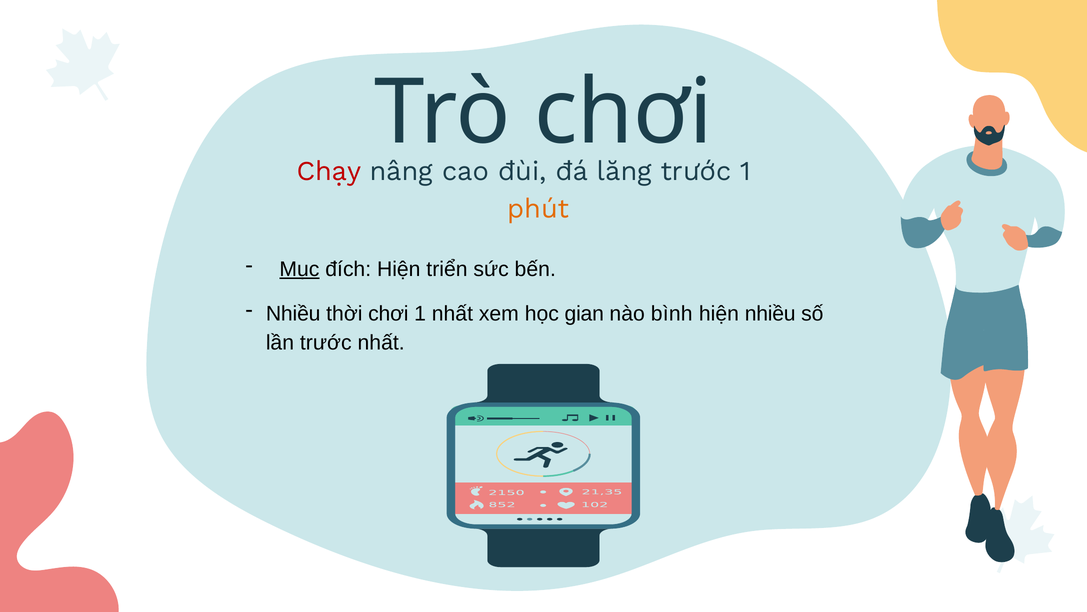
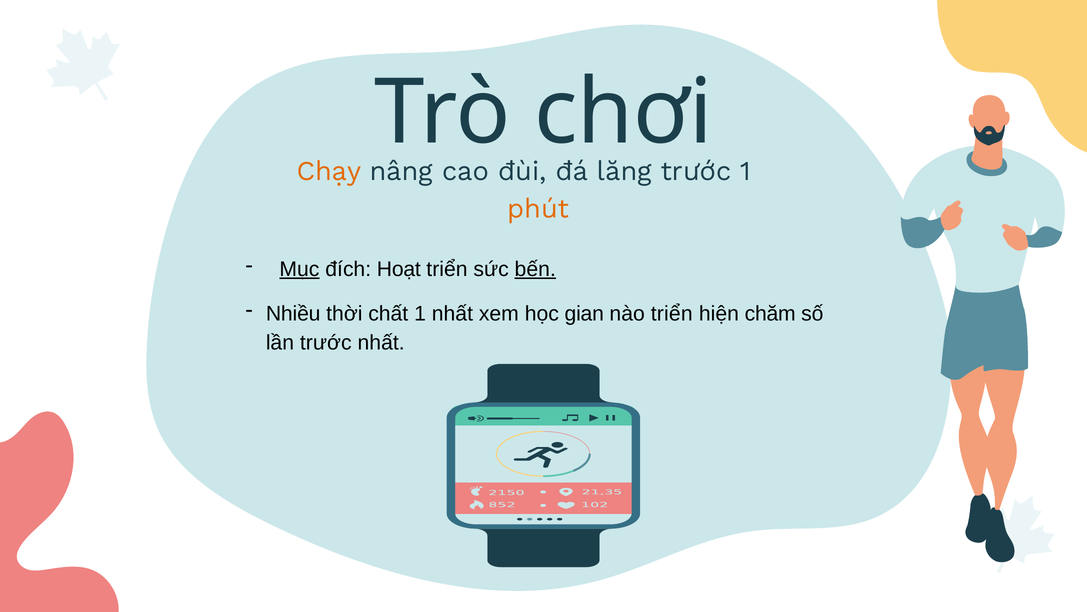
Chạy colour: red -> orange (329, 171)
đích Hiện: Hiện -> Hoạt (399, 269)
bến underline: none -> present (535, 269)
thời chơi: chơi -> chất (388, 313)
nào bình: bình -> triển (672, 313)
hiện nhiều: nhiều -> chăm (770, 313)
